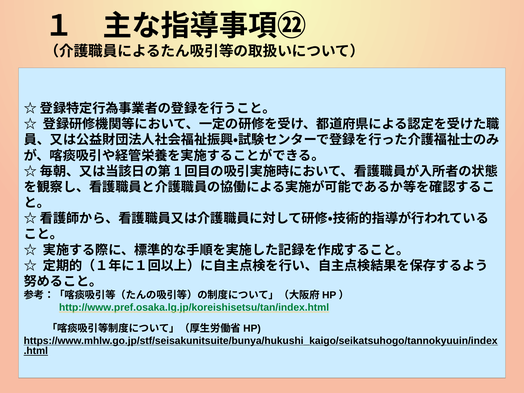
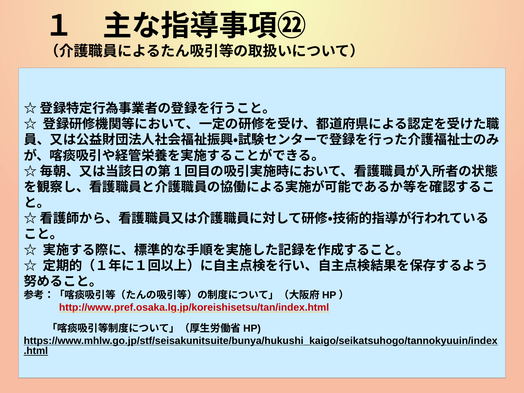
http://www.pref.osaka.lg.jp/koreishisetsu/tan/index.html colour: green -> red (194, 307)
